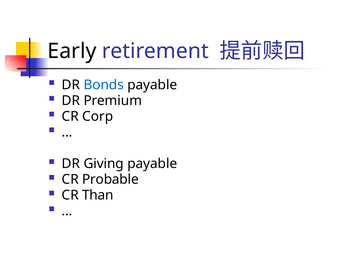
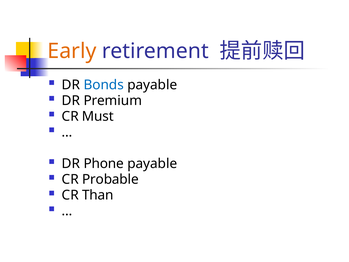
Early colour: black -> orange (72, 51)
Corp: Corp -> Must (98, 116)
Giving: Giving -> Phone (104, 163)
